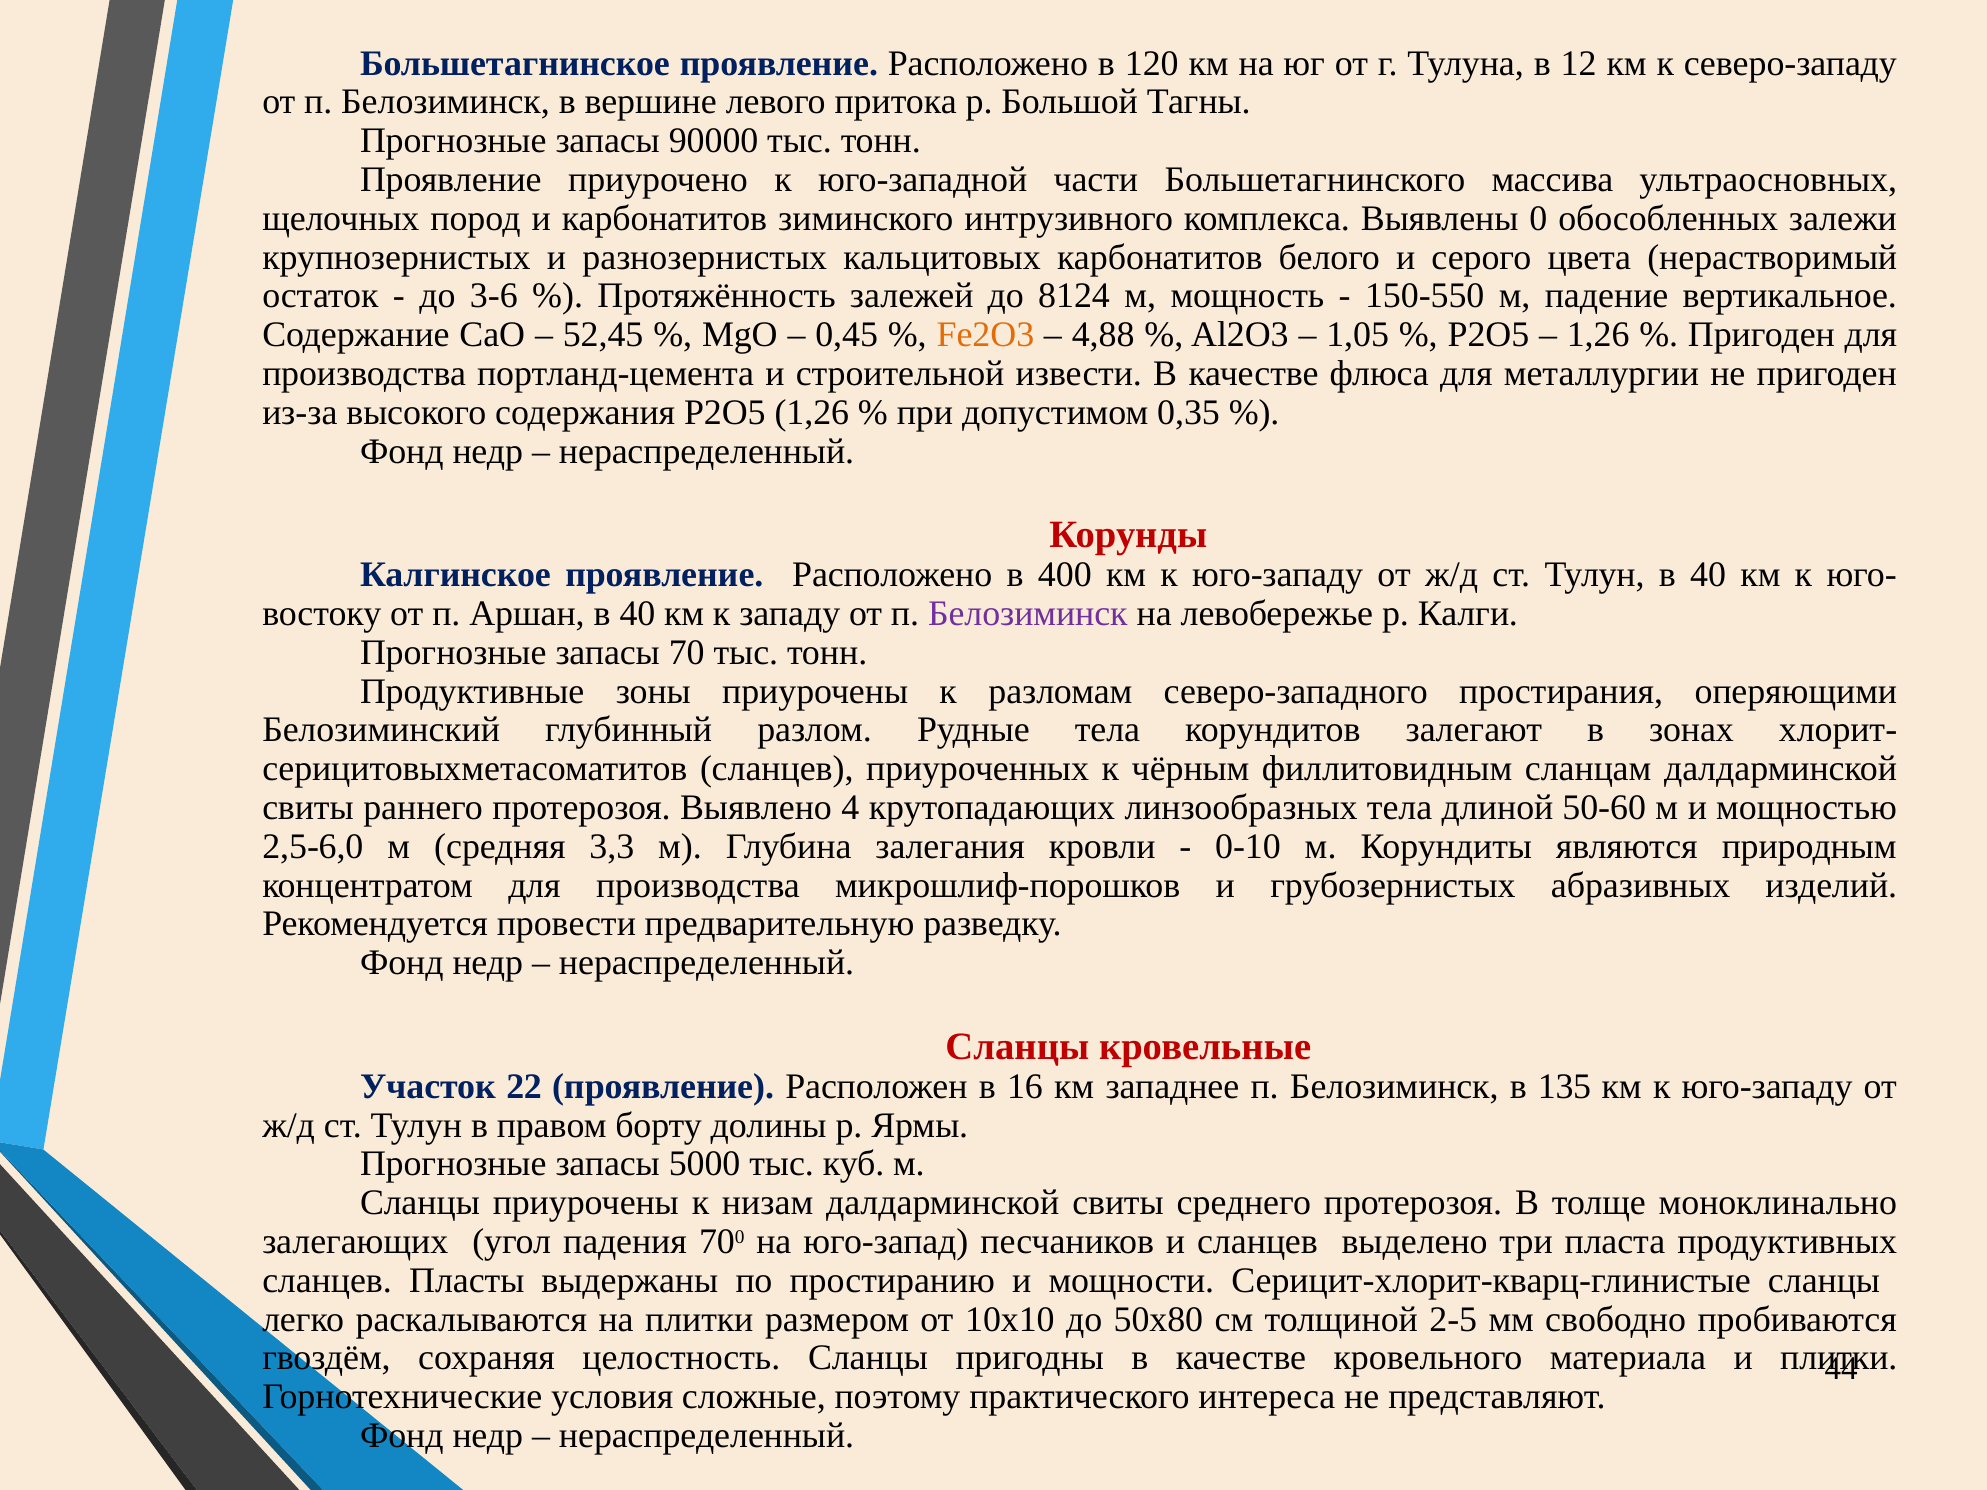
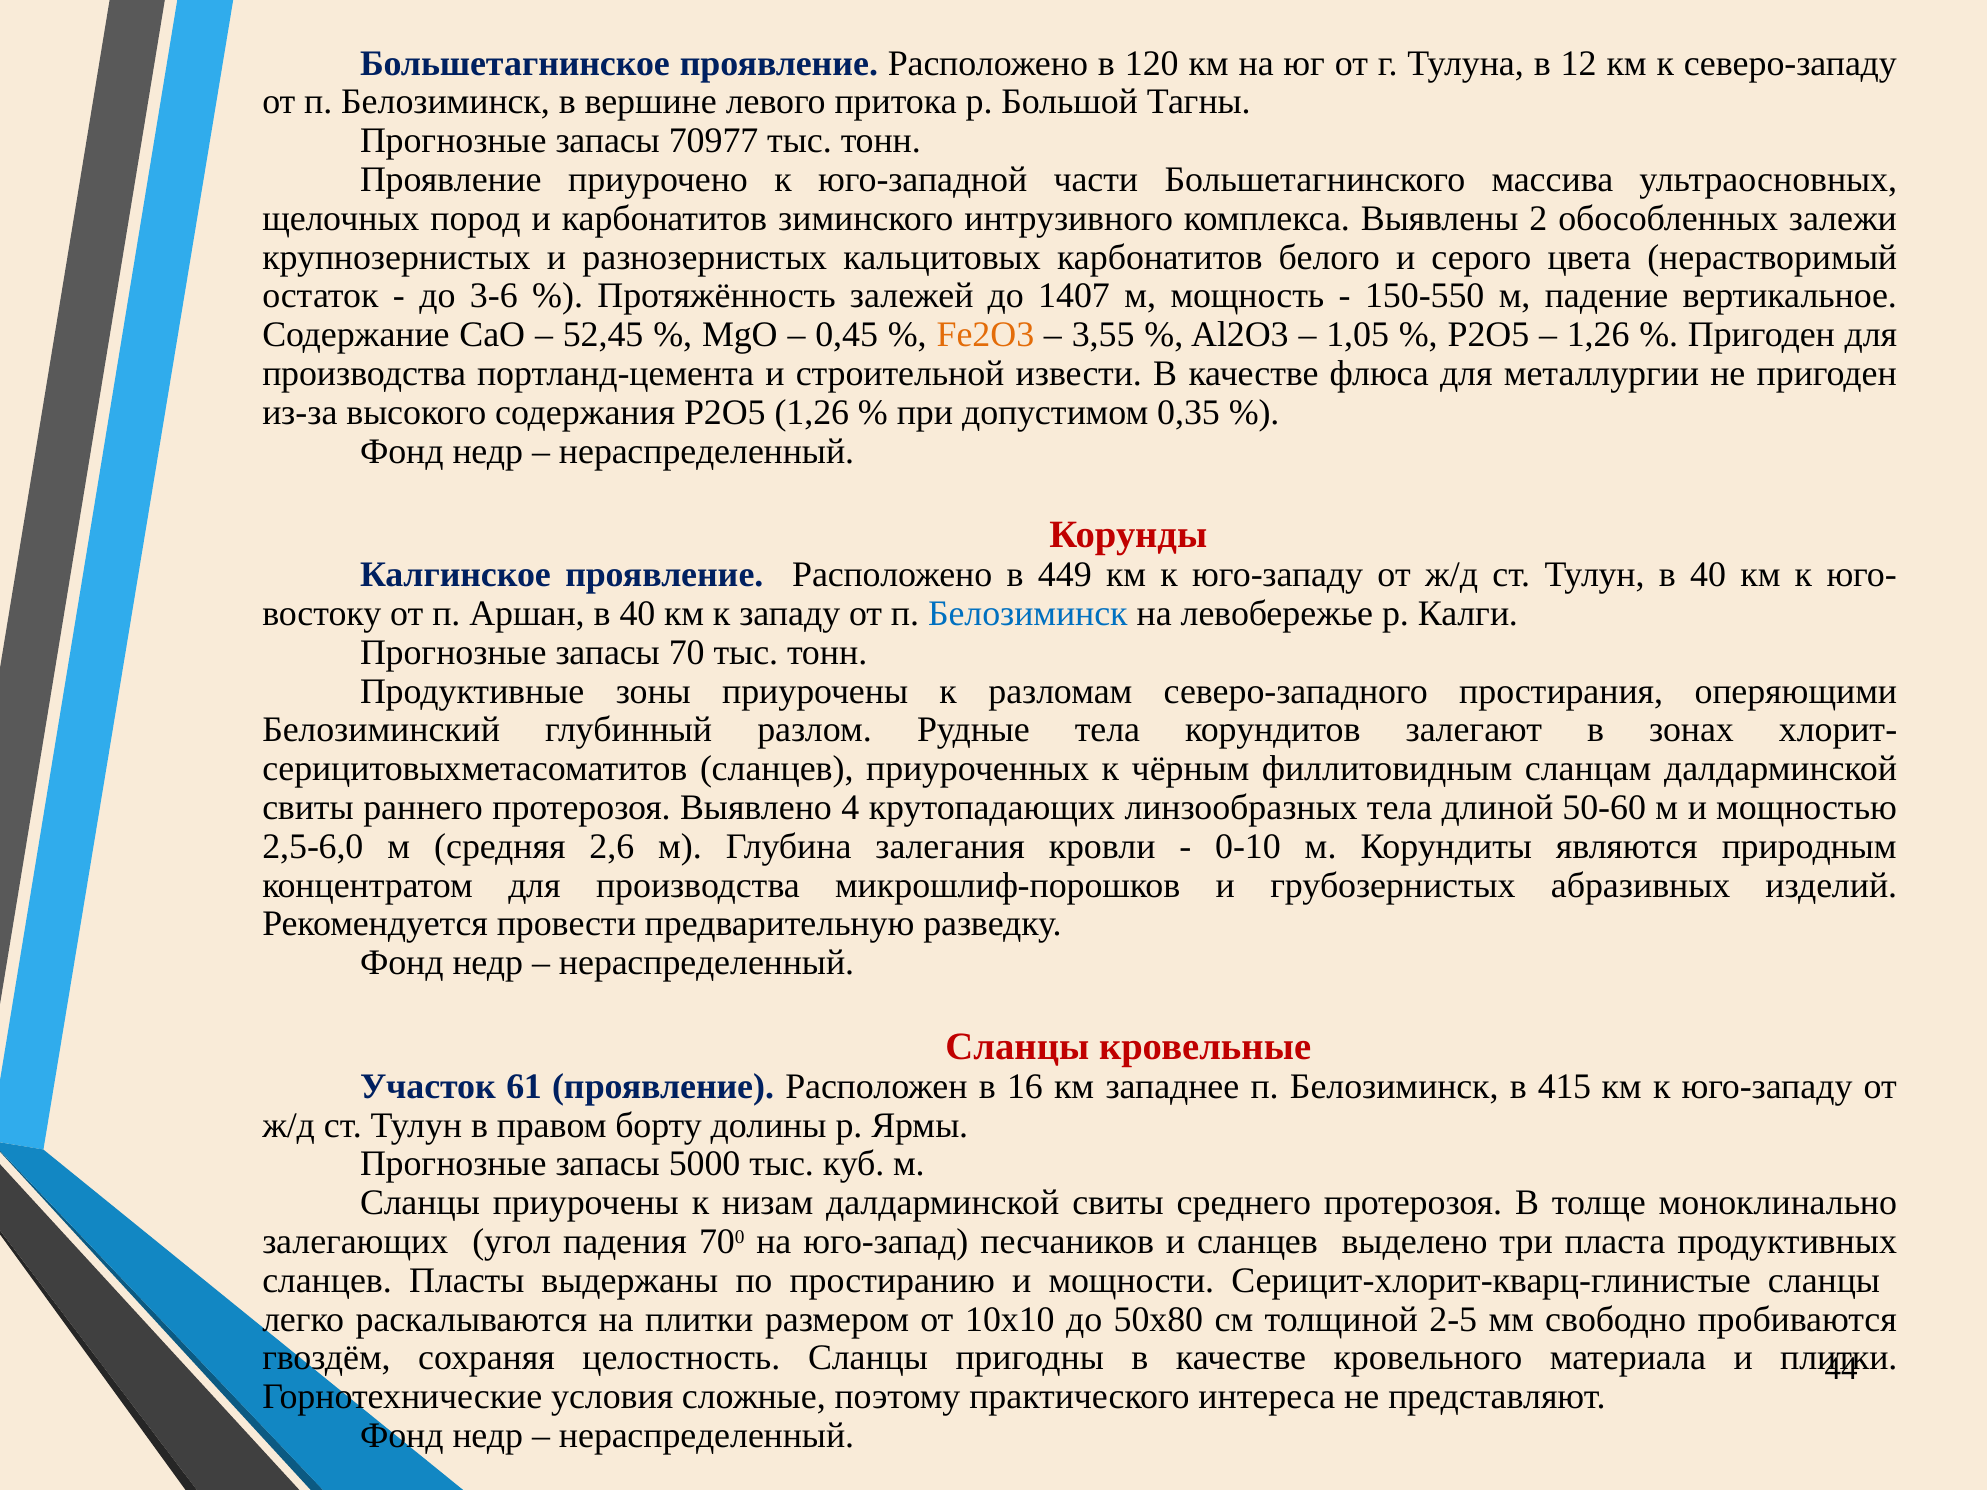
90000: 90000 -> 70977 (714, 141)
0: 0 -> 2 (1538, 218)
8124: 8124 -> 1407 (1074, 296)
4,88: 4,88 -> 3,55 (1103, 335)
400: 400 -> 449 (1065, 575)
Белозиминск colour: purple -> blue (1028, 614)
3,3: 3,3 -> 2,6 (612, 847)
22: 22 -> 61 (524, 1087)
135: 135 -> 415 (1564, 1087)
